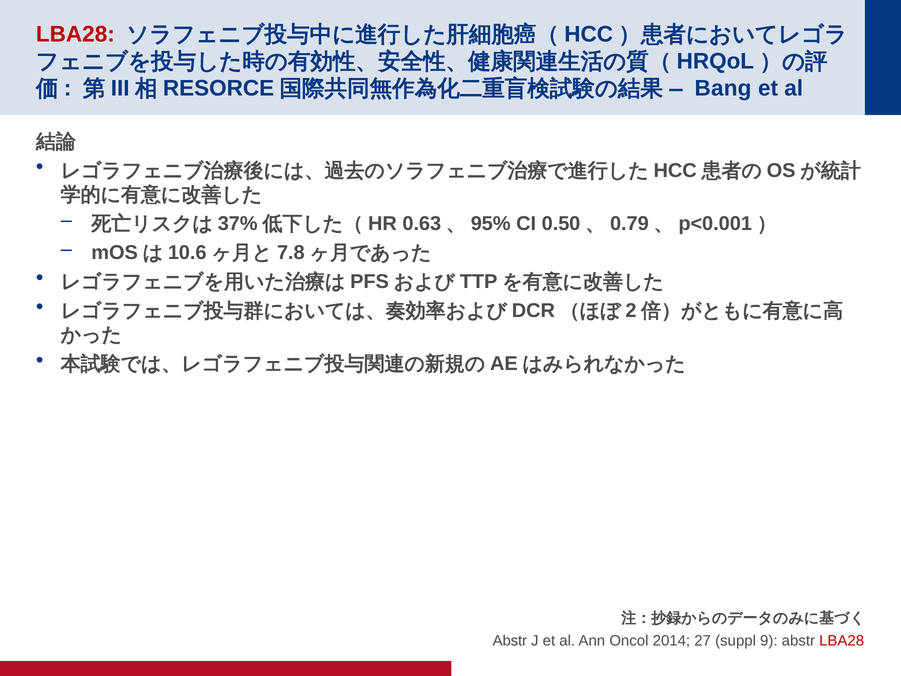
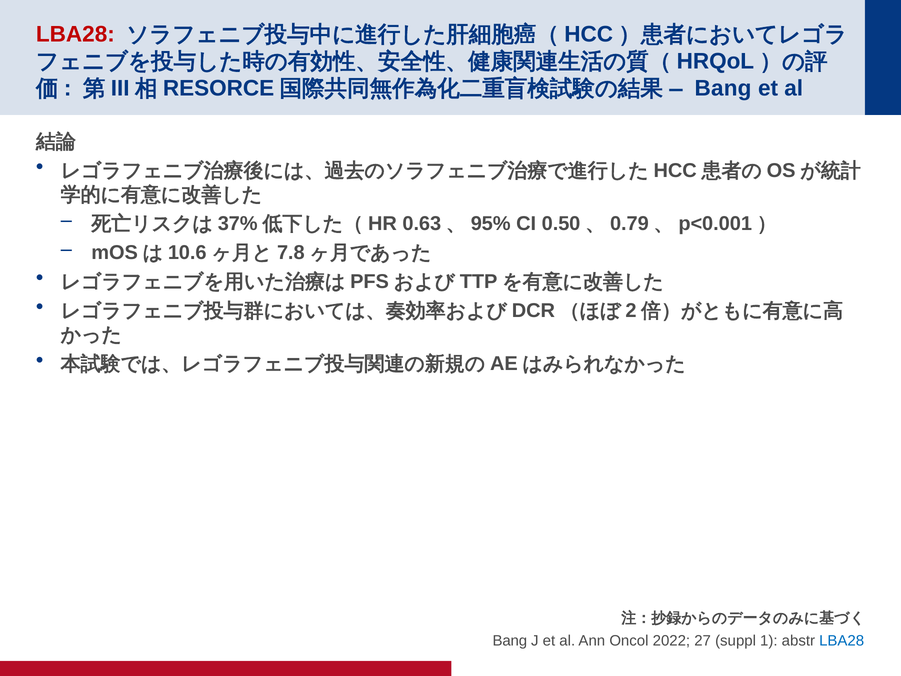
Abstr: Abstr -> Bang (510, 641)
2014: 2014 -> 2022 (671, 641)
9: 9 -> 1 (769, 641)
LBA28 colour: red -> blue (842, 641)
